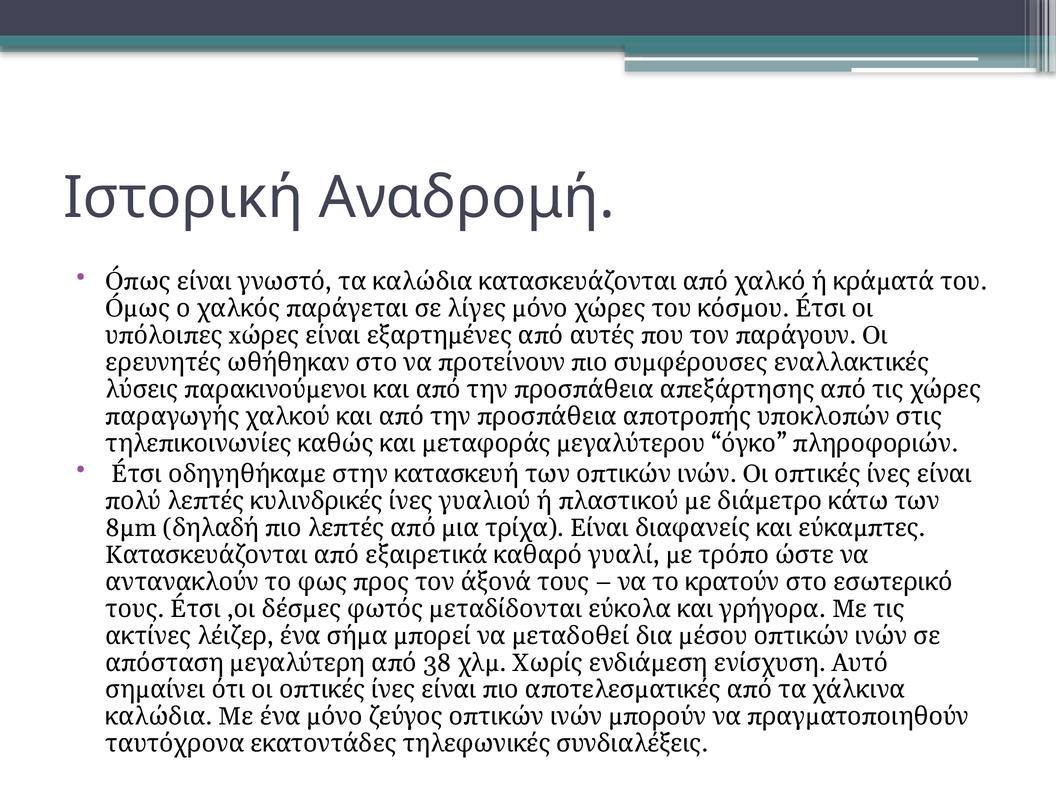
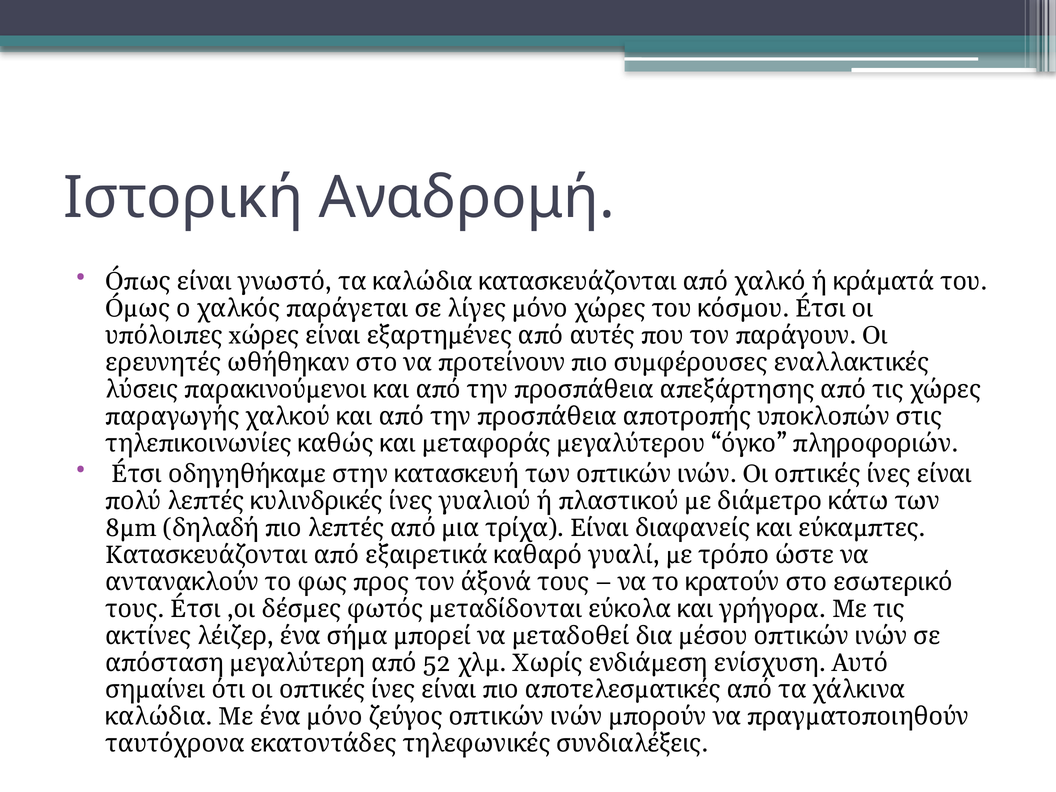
38: 38 -> 52 (437, 663)
